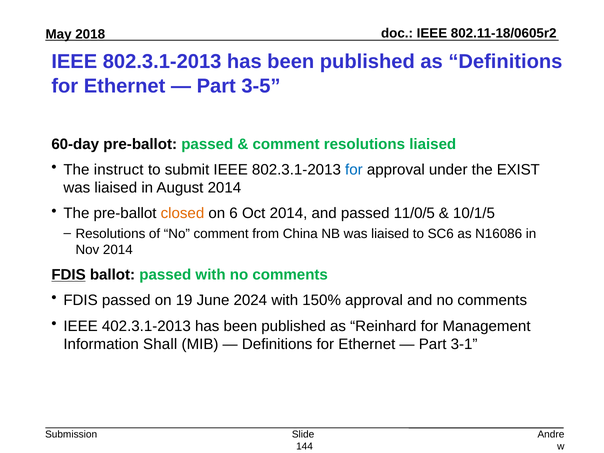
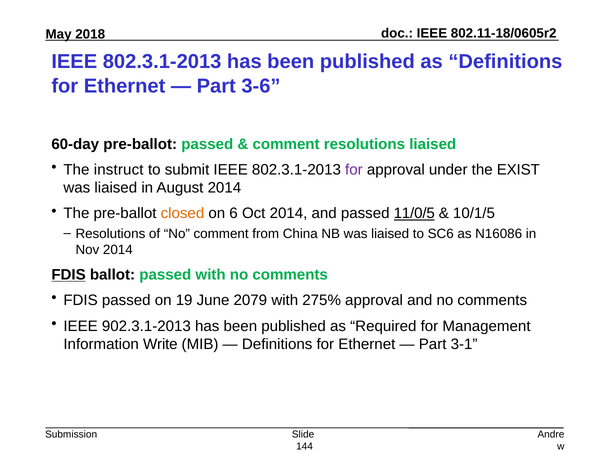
3-5: 3-5 -> 3-6 (261, 86)
for colour: blue -> purple (354, 170)
11/0/5 underline: none -> present (414, 214)
2024: 2024 -> 2079 (250, 300)
150%: 150% -> 275% (322, 300)
402.3.1-2013: 402.3.1-2013 -> 902.3.1-2013 (146, 326)
Reinhard: Reinhard -> Required (383, 326)
Shall: Shall -> Write (160, 344)
